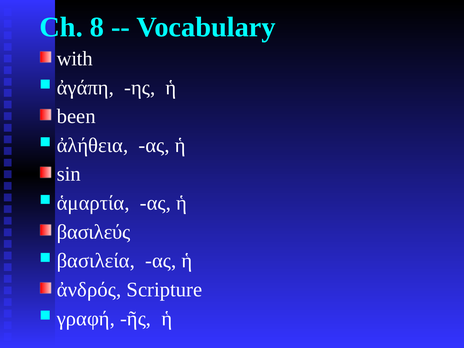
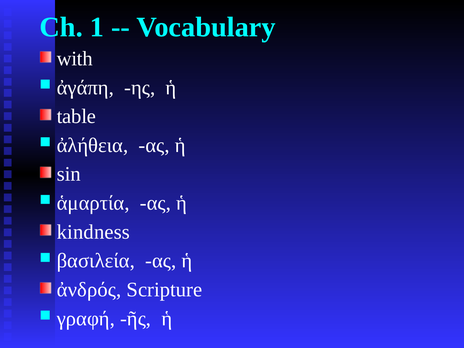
8: 8 -> 1 (97, 27)
been: been -> table (76, 116)
βασιλεύς: βασιλεύς -> kindness (93, 232)
